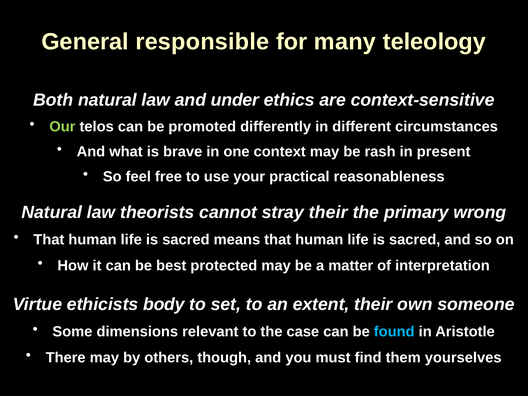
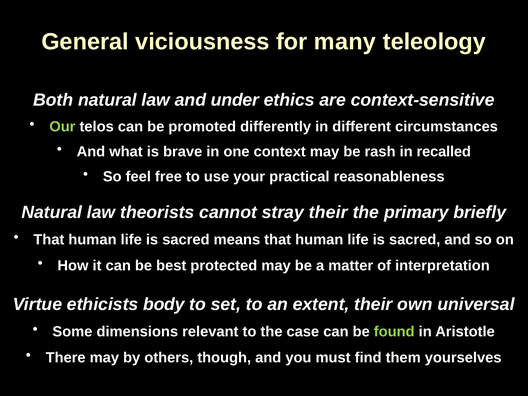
responsible: responsible -> viciousness (202, 42)
present: present -> recalled (444, 152)
wrong: wrong -> briefly (480, 212)
someone: someone -> universal (476, 304)
found colour: light blue -> light green (394, 332)
